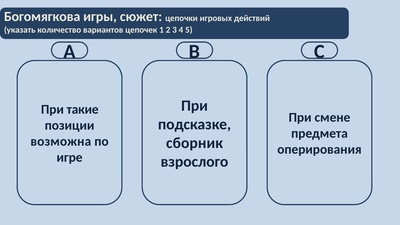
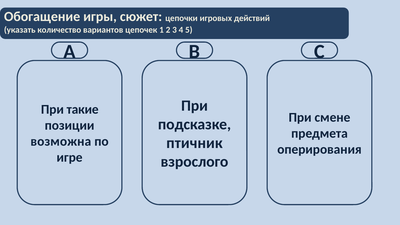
Богомягкова: Богомягкова -> Обогащение (42, 17)
сборник: сборник -> птичник (194, 143)
